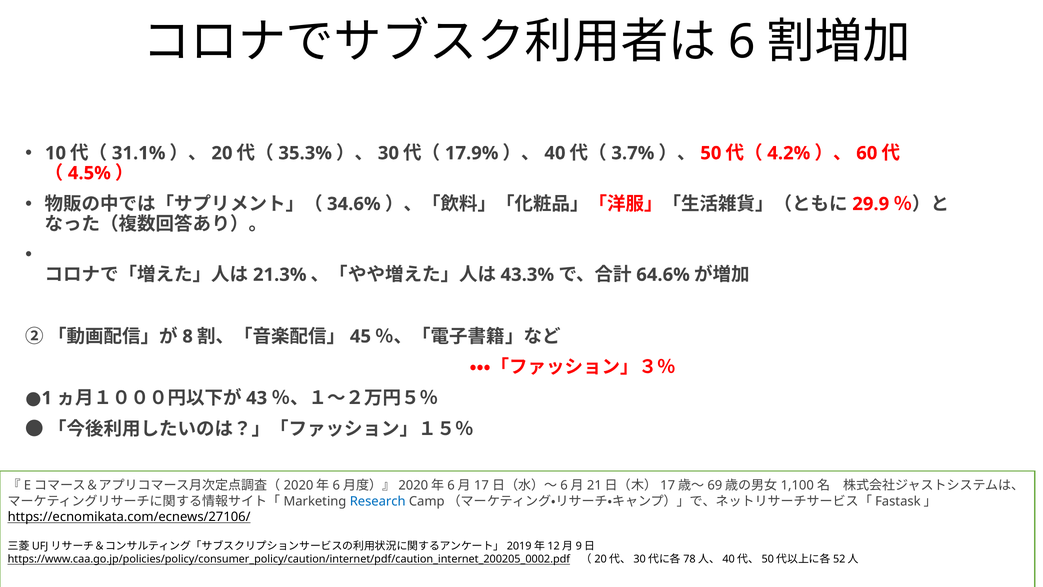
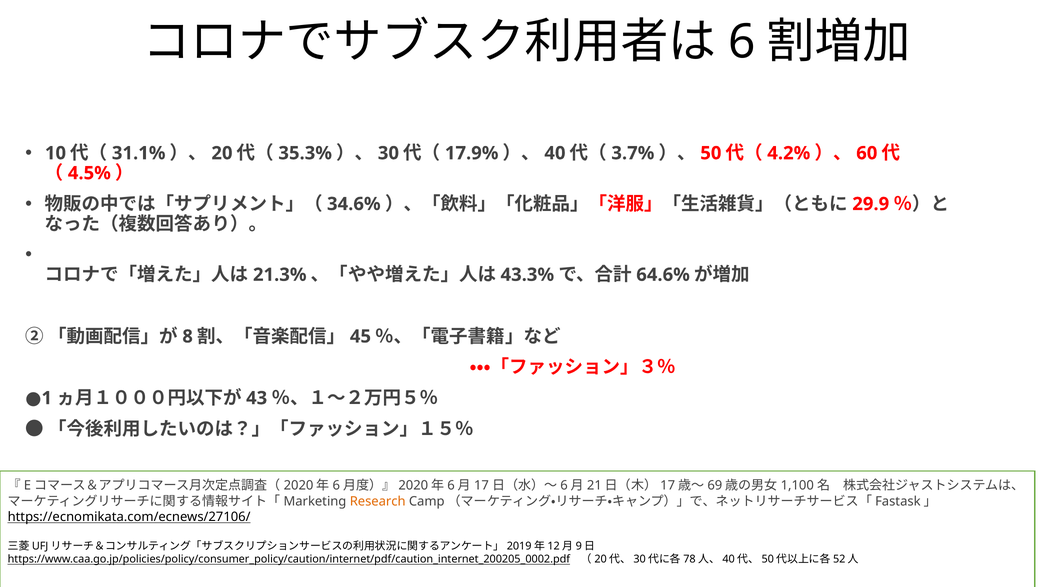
Research colour: blue -> orange (378, 501)
